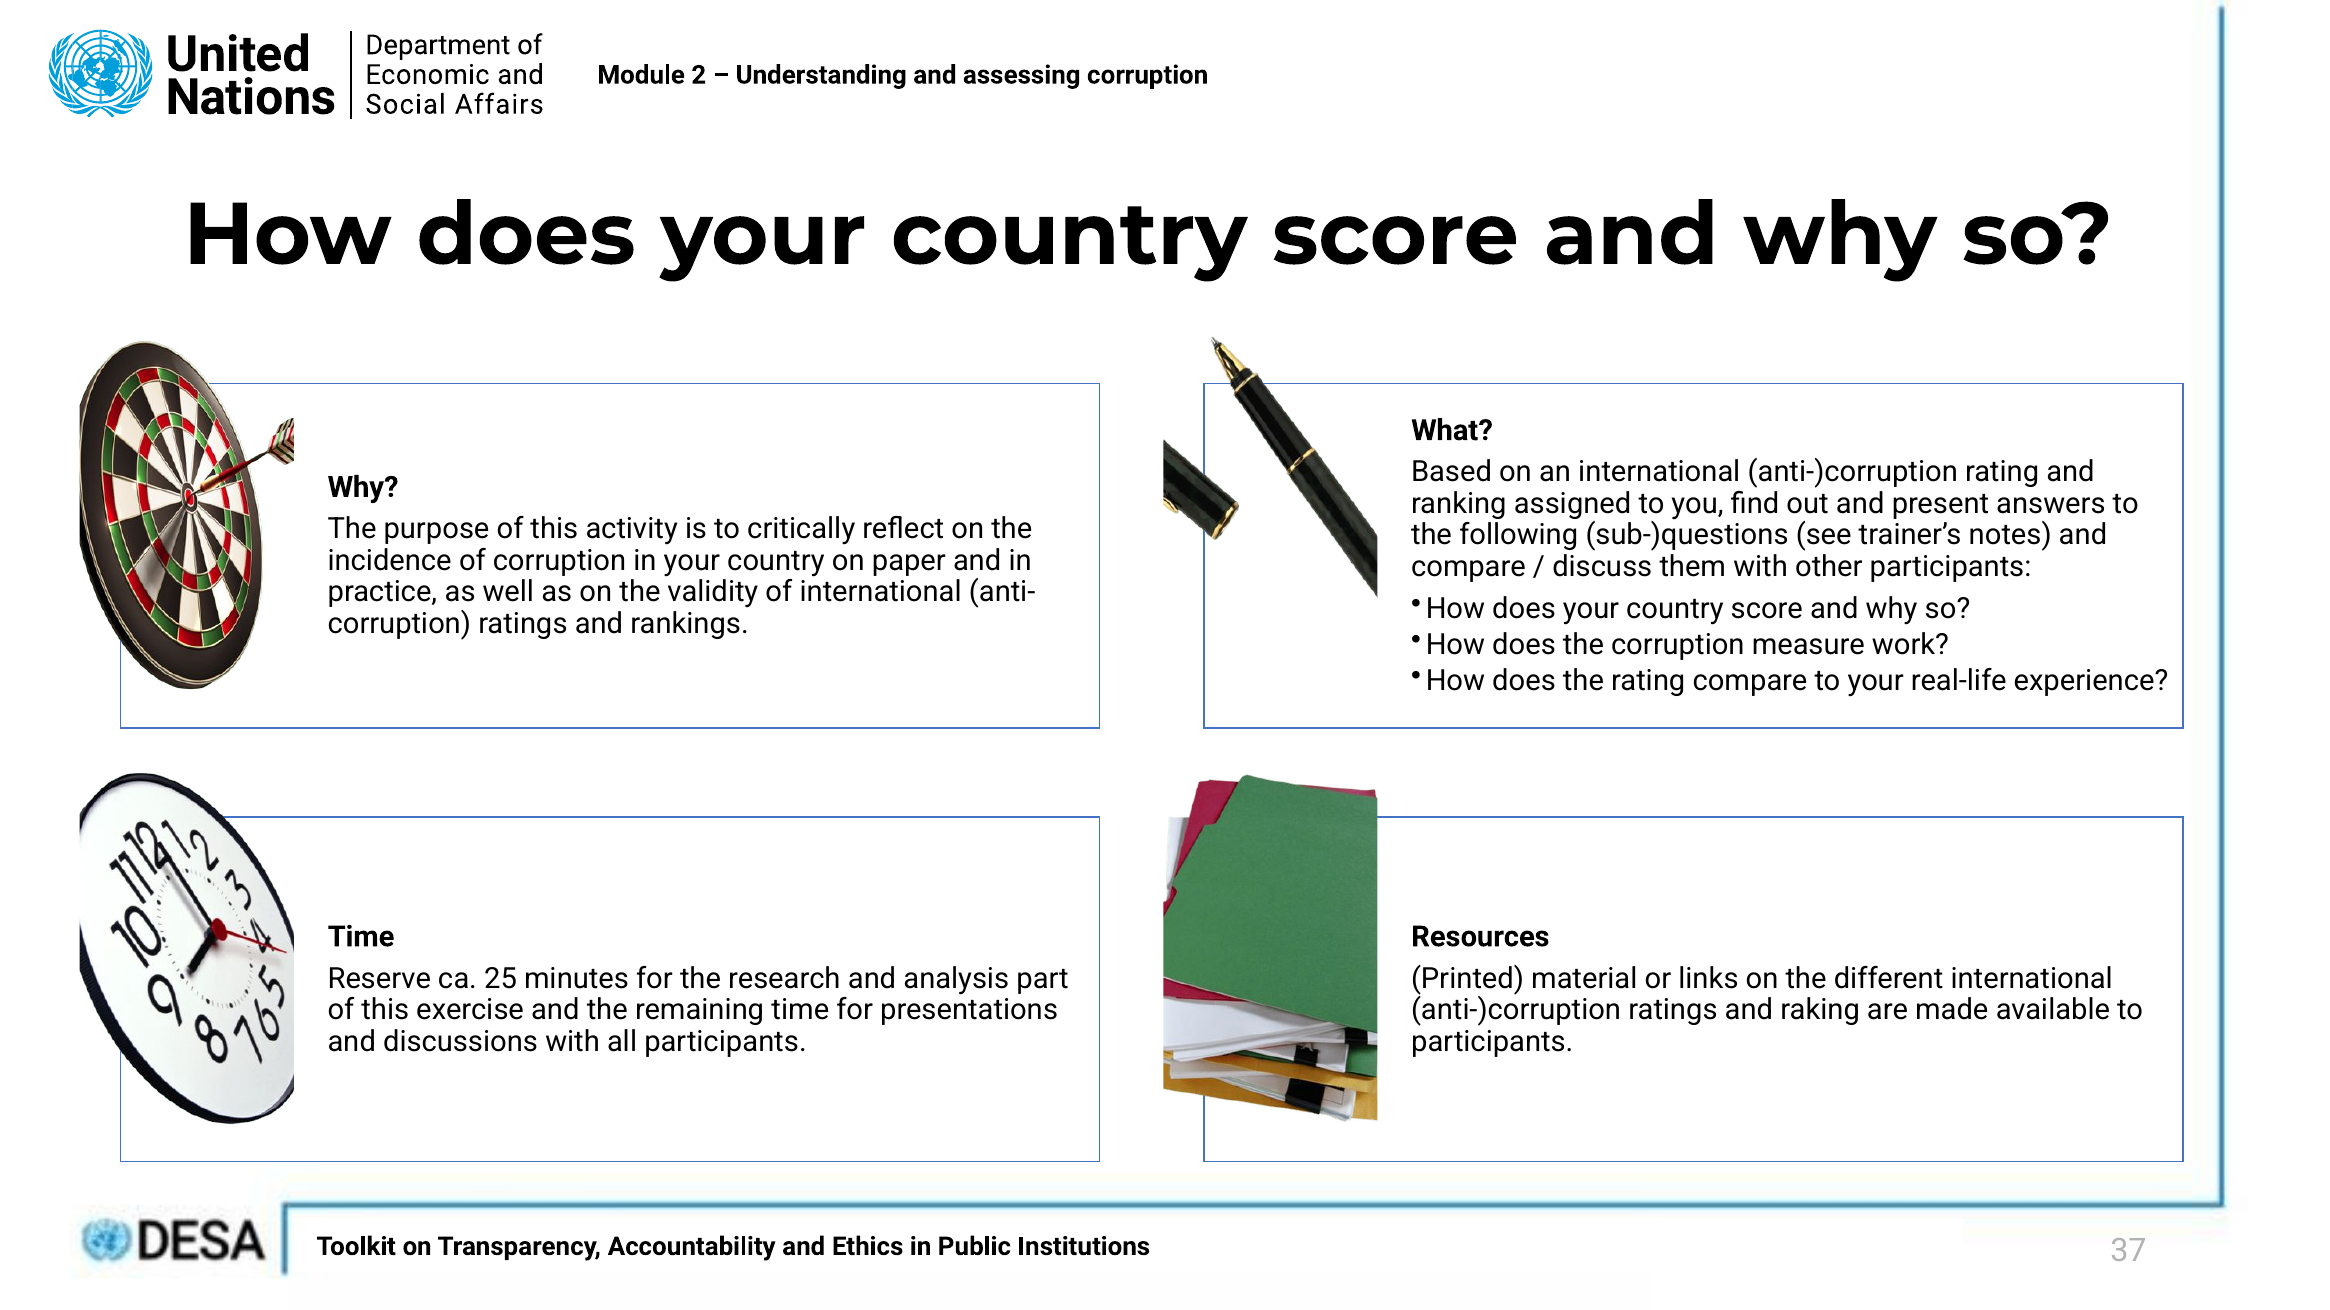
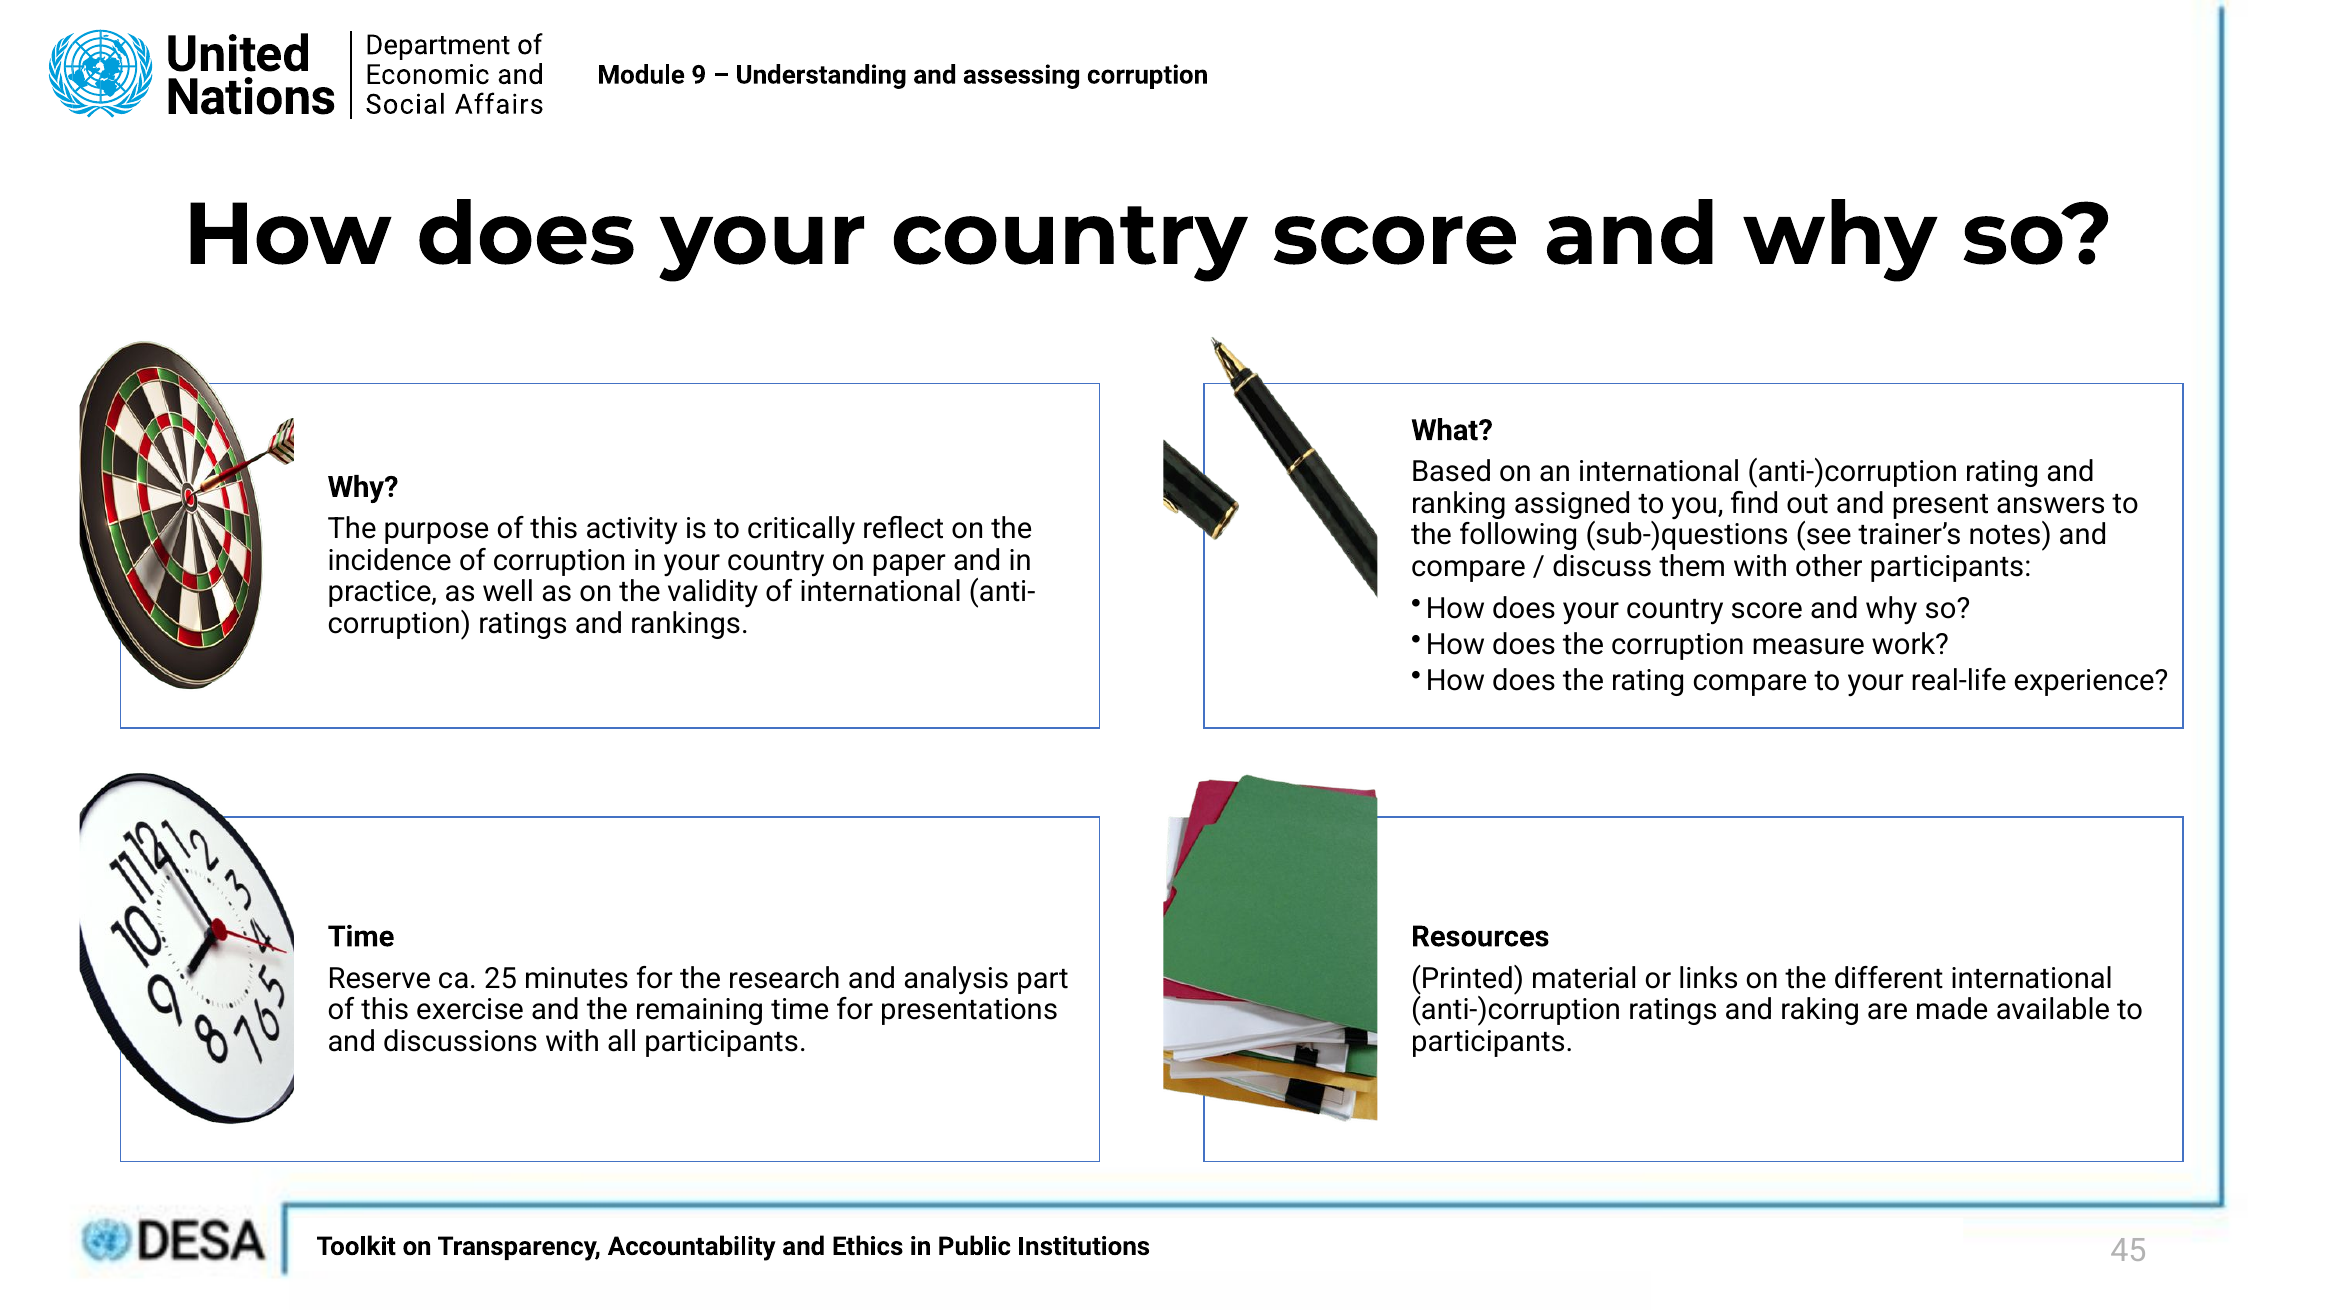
2: 2 -> 9 (699, 75)
37: 37 -> 45 (2129, 1252)
